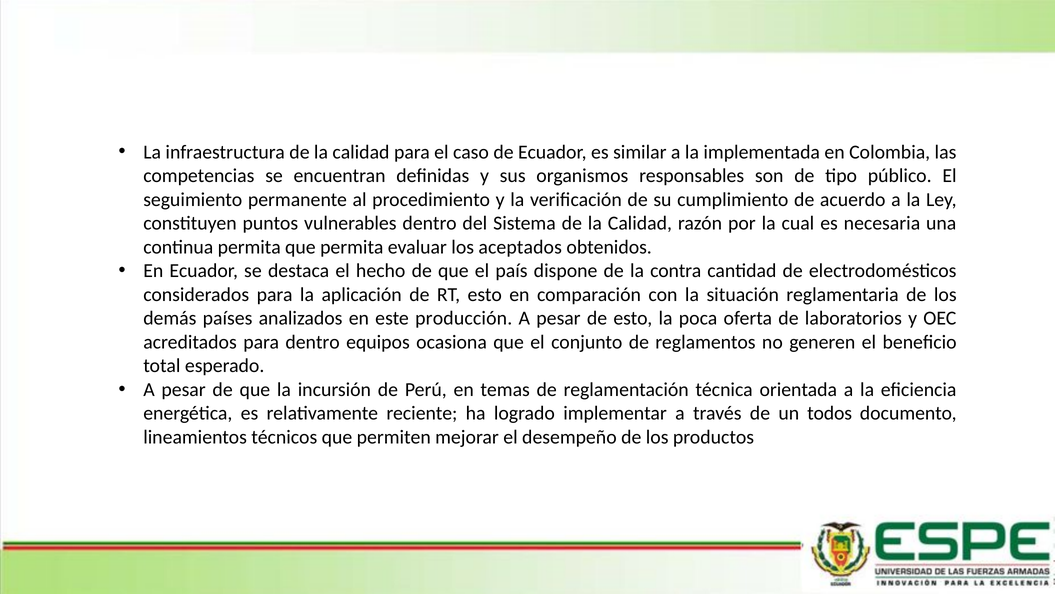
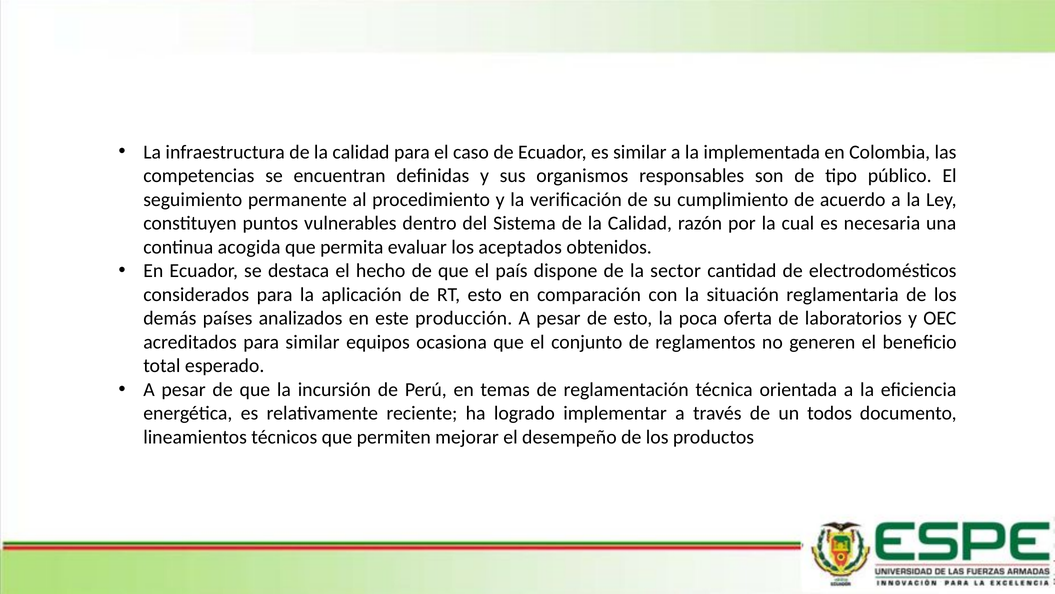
continua permita: permita -> acogida (249, 247)
contra: contra -> sector (676, 271)
para dentro: dentro -> similar (312, 342)
